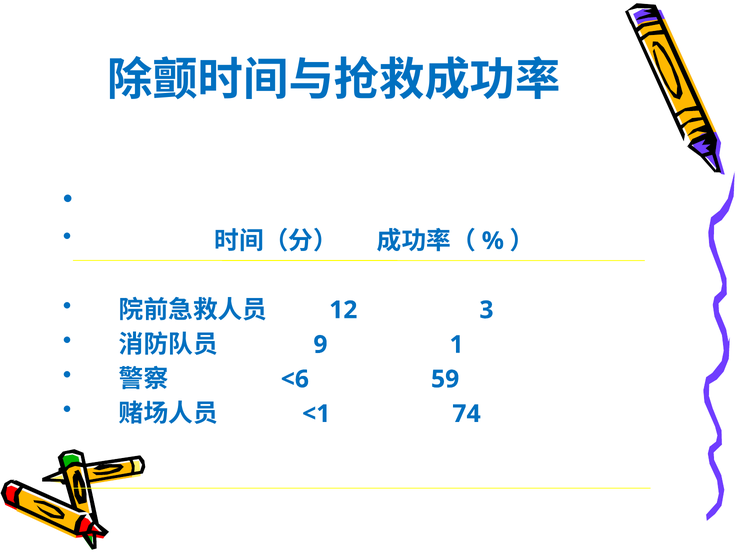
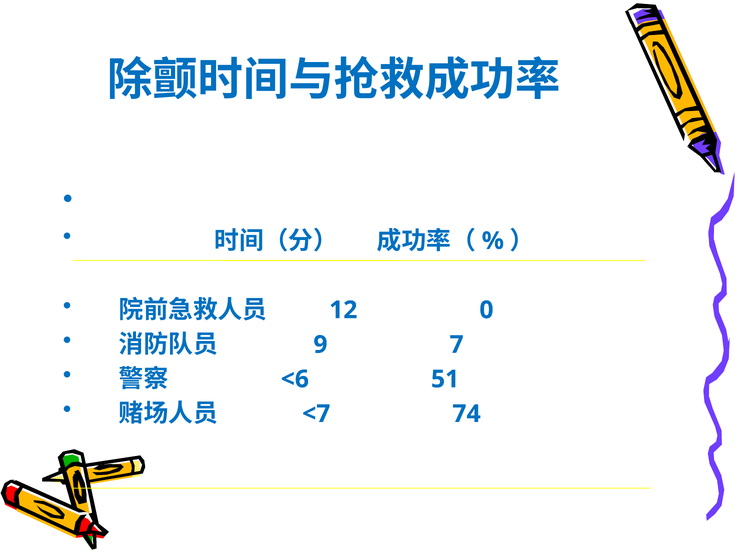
3: 3 -> 0 (486, 310)
1: 1 -> 7 (457, 344)
59: 59 -> 51 (445, 379)
<1: <1 -> <7 (316, 414)
